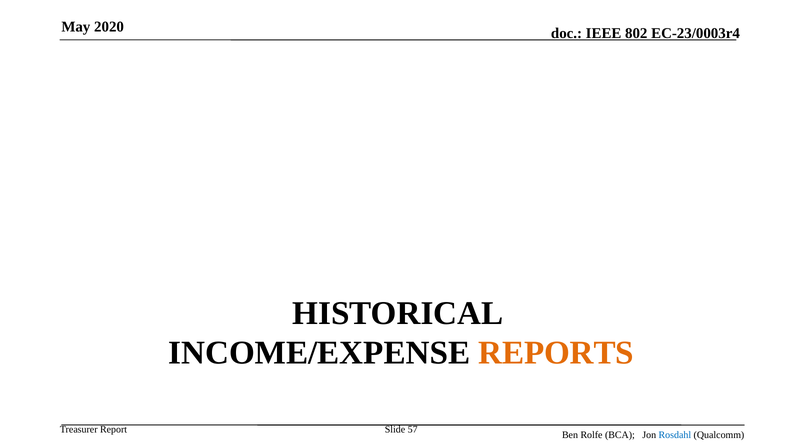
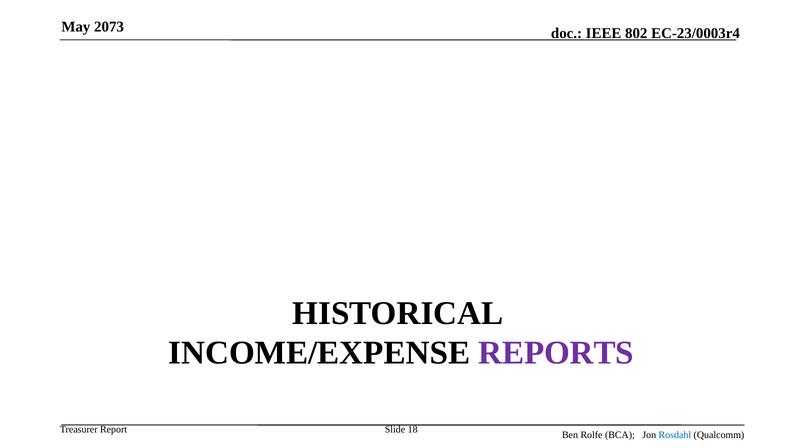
2020: 2020 -> 2073 (109, 27)
REPORTS colour: orange -> purple (556, 353)
57: 57 -> 18 (413, 429)
